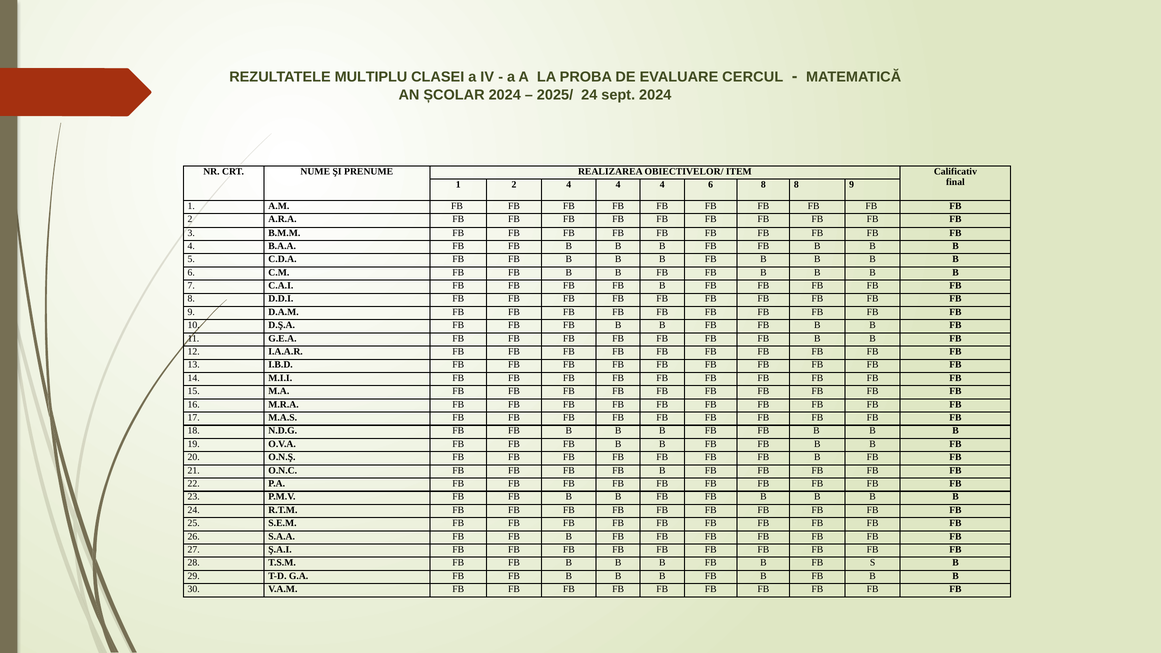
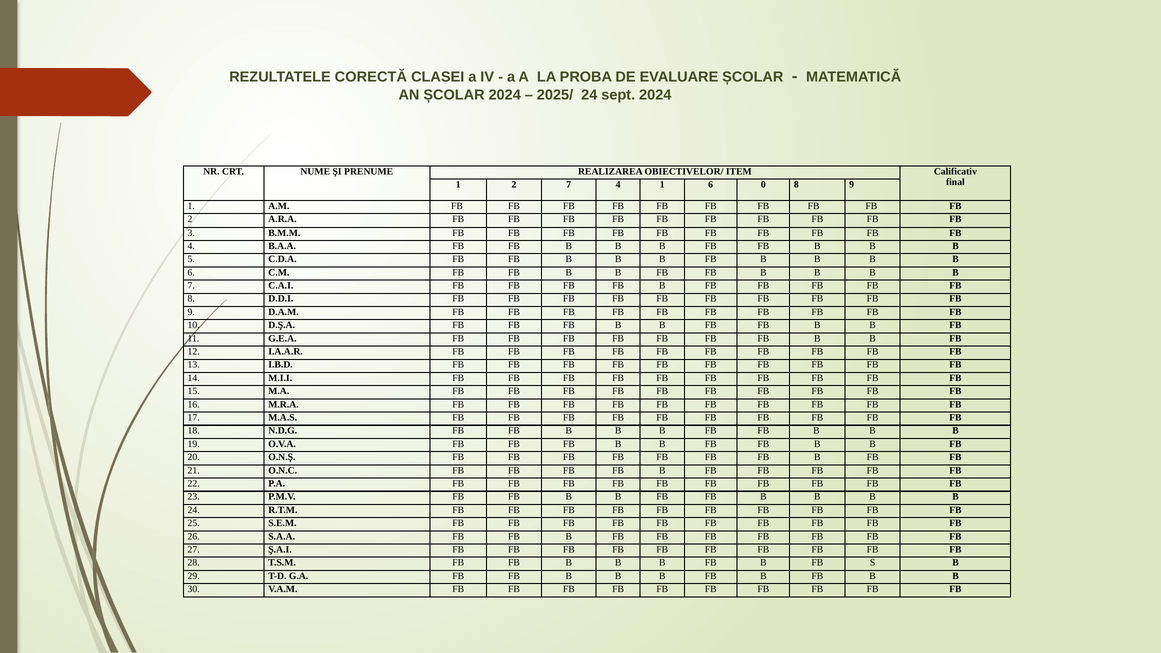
MULTIPLU: MULTIPLU -> CORECTĂ (371, 77)
EVALUARE CERCUL: CERCUL -> ȘCOLAR (753, 77)
2 4: 4 -> 7 (569, 185)
4: 4 -> 1 (662, 185)
6 8: 8 -> 0 (763, 185)
